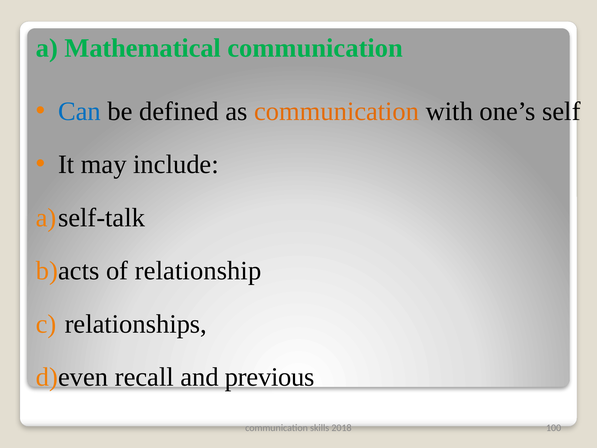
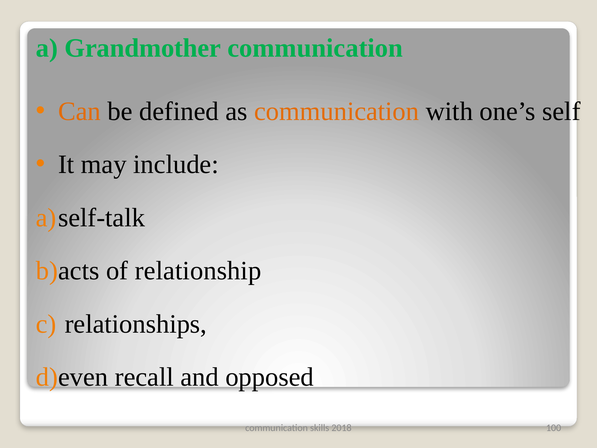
Mathematical: Mathematical -> Grandmother (143, 48)
Can colour: blue -> orange (80, 111)
previous: previous -> opposed (270, 377)
